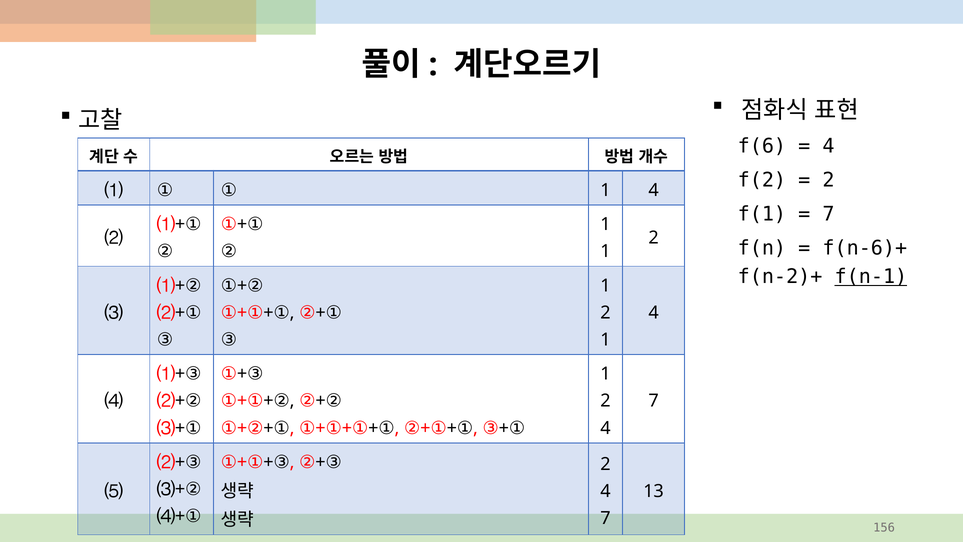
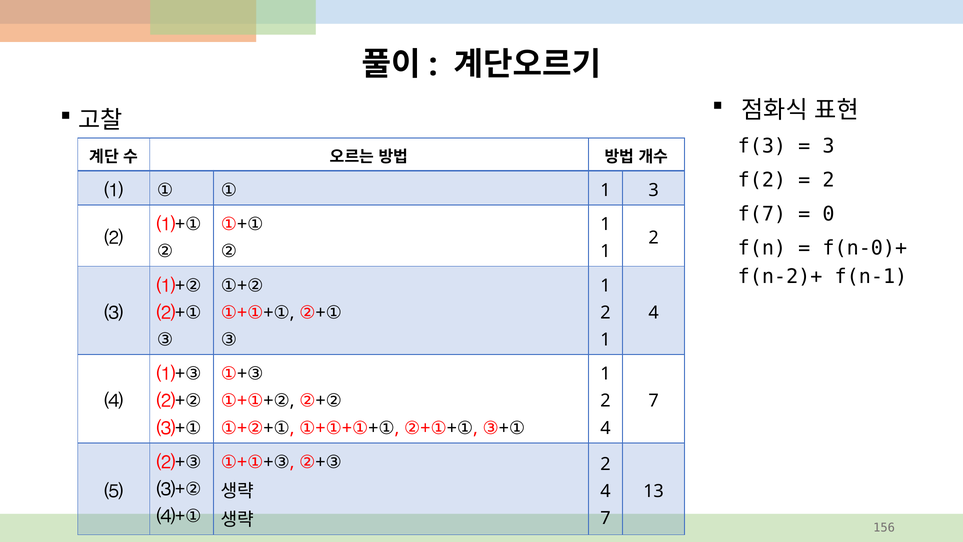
f(6: f(6 -> f(3 (762, 146)
4: 4 -> 3 (828, 146)
① 1 4: 4 -> 3 (654, 190)
f(1: f(1 -> f(7 (762, 214)
7: 7 -> 0 (828, 214)
f(n-6)+: f(n-6)+ -> f(n-0)+ (865, 248)
f(n-1 underline: present -> none (871, 277)
